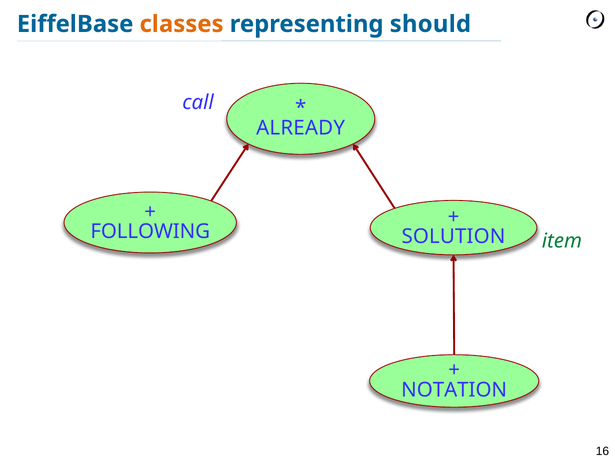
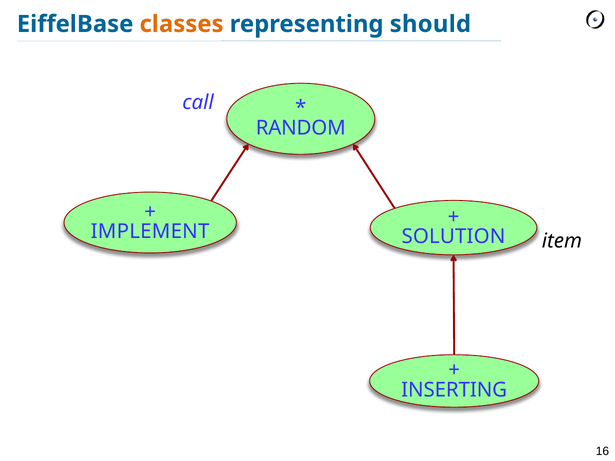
ALREADY: ALREADY -> RANDOM (301, 128)
FOLLOWING: FOLLOWING -> IMPLEMENT (150, 232)
item colour: green -> black (562, 241)
NOTATION: NOTATION -> INSERTING (454, 390)
